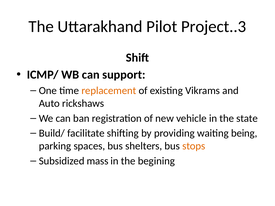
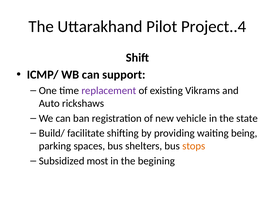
Project..3: Project..3 -> Project..4 (214, 27)
replacement colour: orange -> purple (109, 91)
mass: mass -> most (98, 161)
